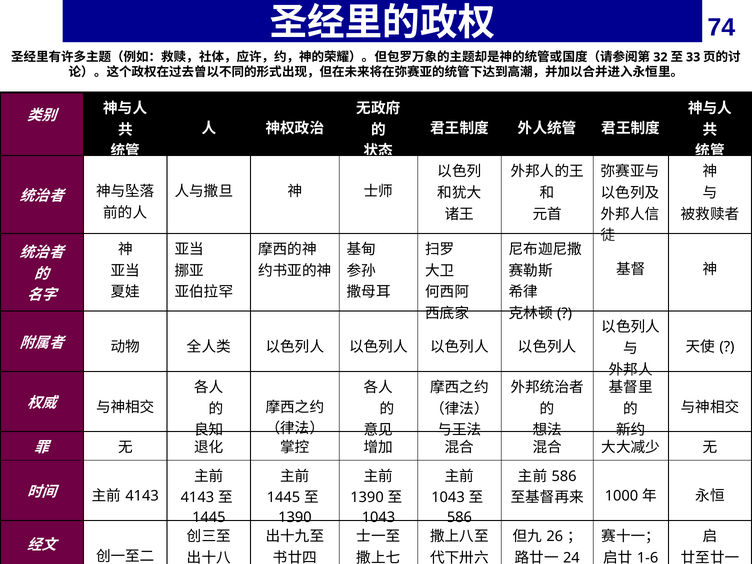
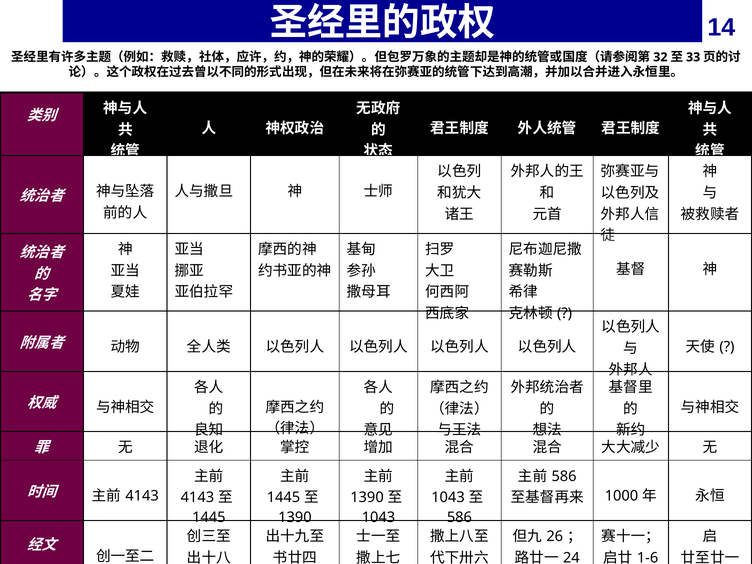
74: 74 -> 14 (721, 28)
